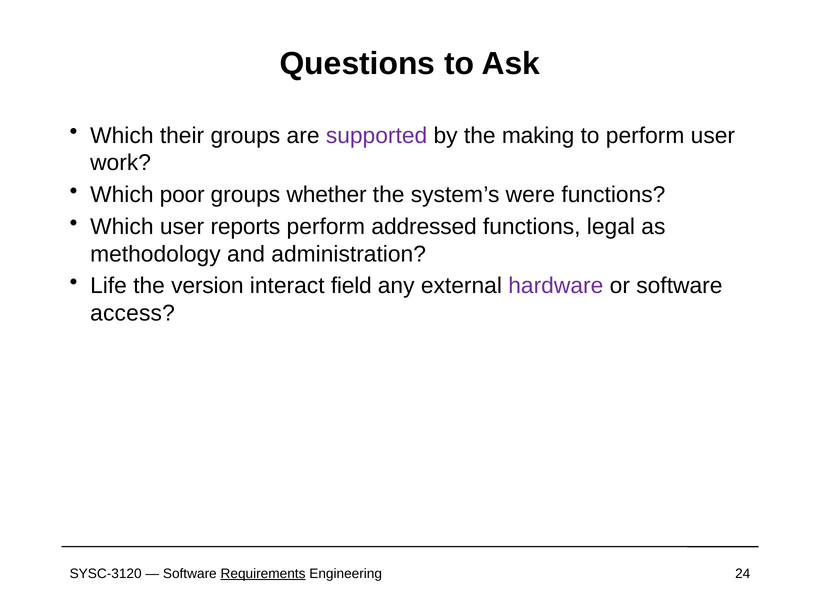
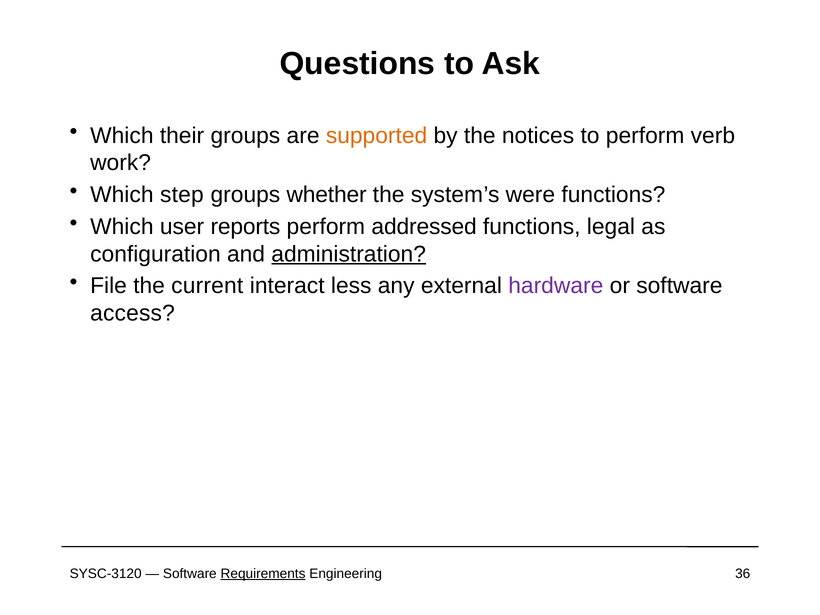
supported colour: purple -> orange (377, 136)
making: making -> notices (538, 136)
perform user: user -> verb (713, 136)
poor: poor -> step (182, 195)
methodology: methodology -> configuration (155, 254)
administration underline: none -> present (349, 254)
Life: Life -> File (109, 286)
version: version -> current (207, 286)
field: field -> less (351, 286)
24: 24 -> 36 (743, 574)
